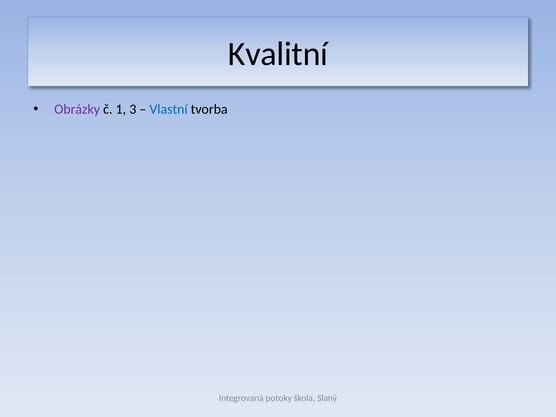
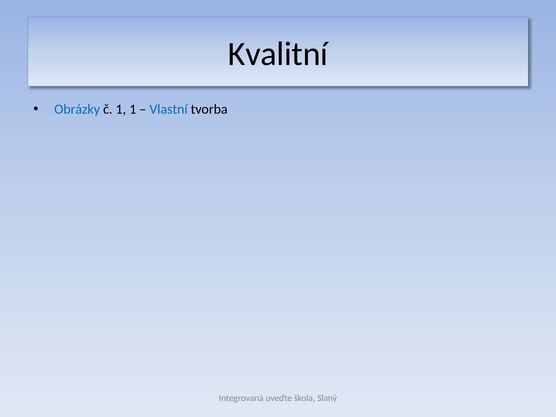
Obrázky colour: purple -> blue (77, 109)
1 3: 3 -> 1 (133, 109)
potoky: potoky -> uveďte (279, 398)
